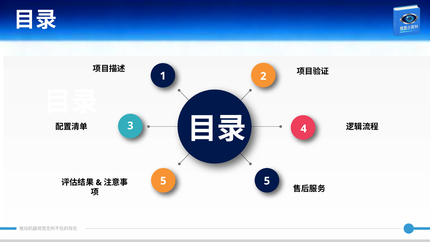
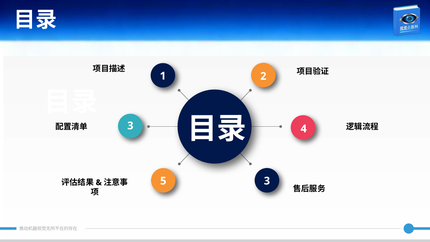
5 5: 5 -> 3 (267, 181)
